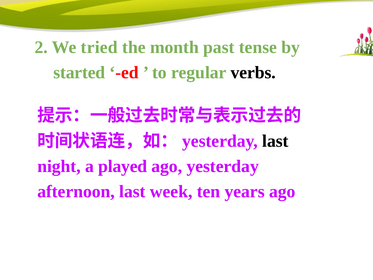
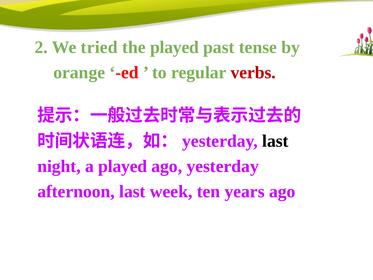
the month: month -> played (174, 47)
started: started -> orange (79, 73)
verbs colour: black -> red (253, 73)
